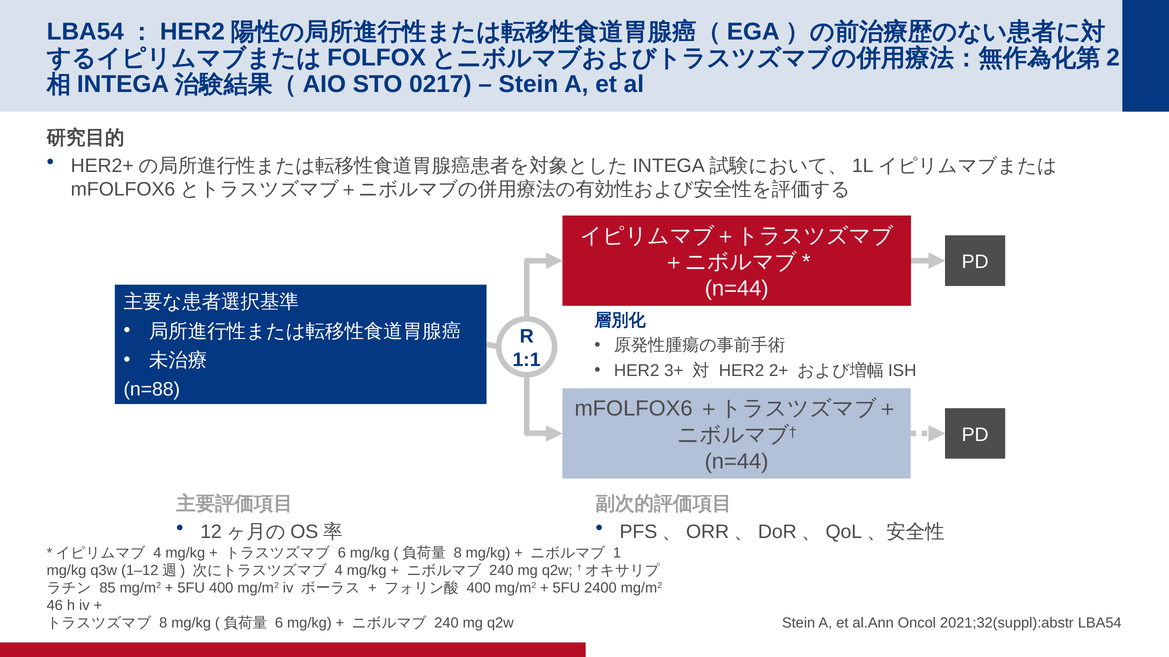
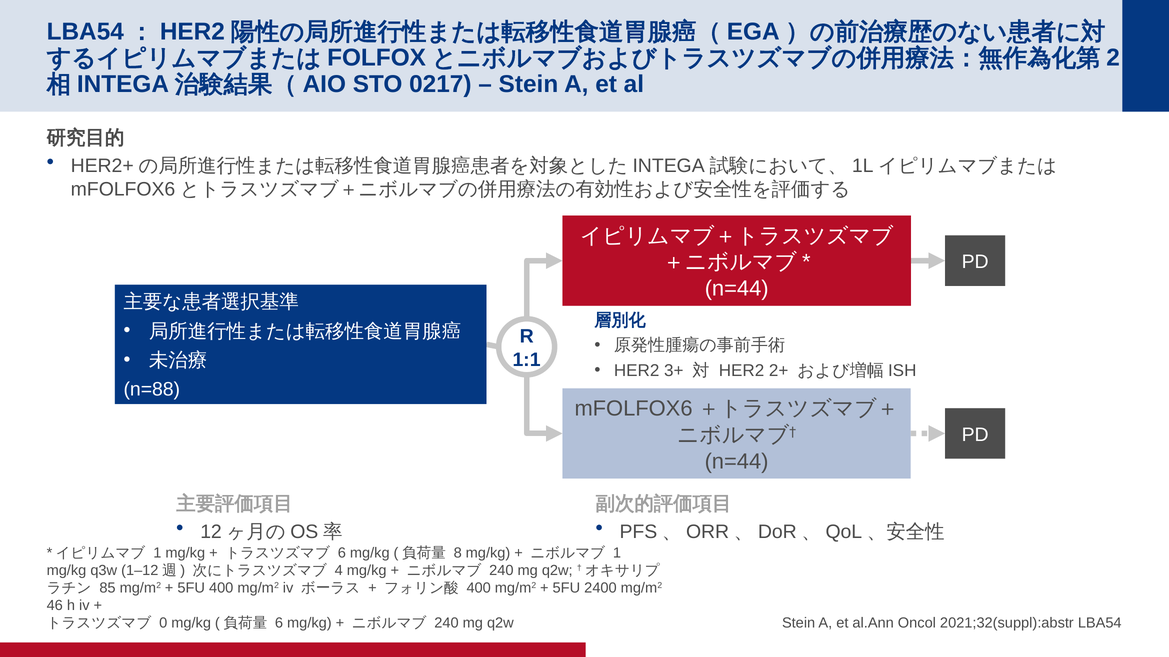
4: 4 -> 1 (157, 553)
8: 8 -> 0 (163, 623)
